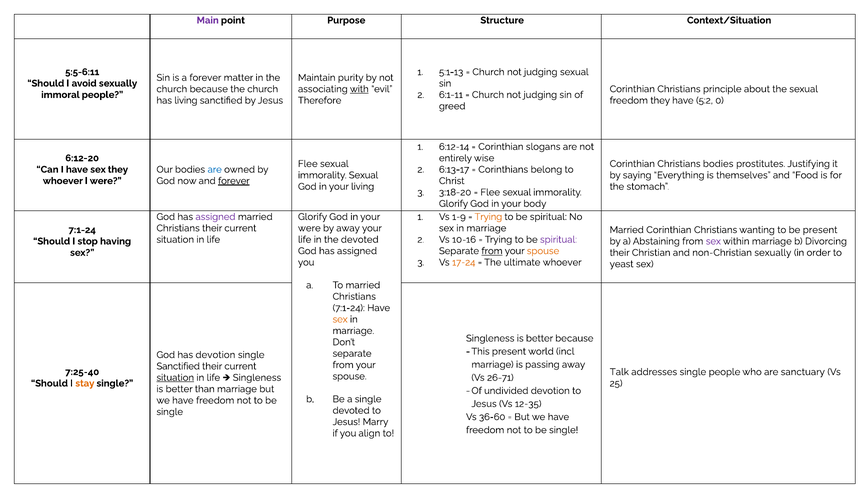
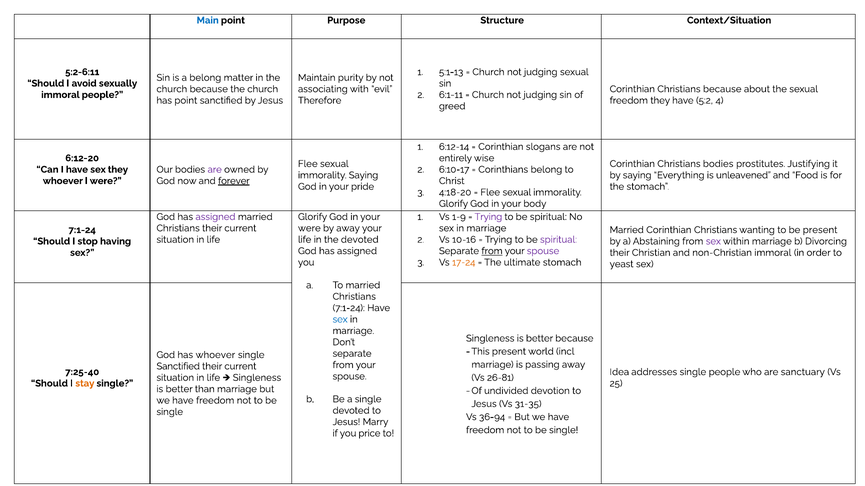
Main colour: purple -> blue (208, 20)
5:5-6:11: 5:5-6:11 -> 5:2-6:11 (82, 72)
a forever: forever -> belong (205, 78)
with underline: present -> none (359, 89)
Christians principle: principle -> because (722, 89)
has living: living -> point (186, 101)
0: 0 -> 4 (719, 101)
are colour: blue -> purple (215, 170)
6:13-17: 6:13-17 -> 6:10-17 (454, 170)
immorality Sexual: Sexual -> Saying (363, 175)
themselves: themselves -> unleavened (743, 175)
your living: living -> pride (363, 187)
3:18-20: 3:18-20 -> 4:18-20 (455, 193)
Trying colour: orange -> purple (488, 217)
spouse colour: orange -> purple (543, 251)
non-Christian sexually: sexually -> immoral (773, 253)
ultimate whoever: whoever -> stomach (562, 263)
sex colour: orange -> blue (340, 320)
has devotion: devotion -> whoever (215, 355)
Talk: Talk -> Idea (619, 372)
situation underline: present -> none (175, 378)
26-71: 26-71 -> 26-81 (500, 378)
12-35: 12-35 -> 31-35 (528, 404)
36-60: 36-60 -> 36-94 (492, 417)
align: align -> price (369, 434)
